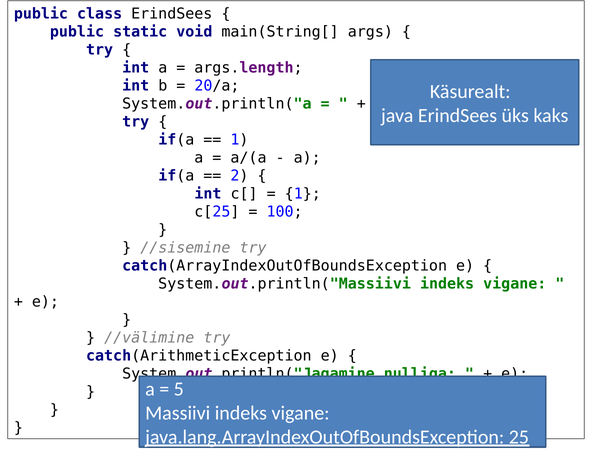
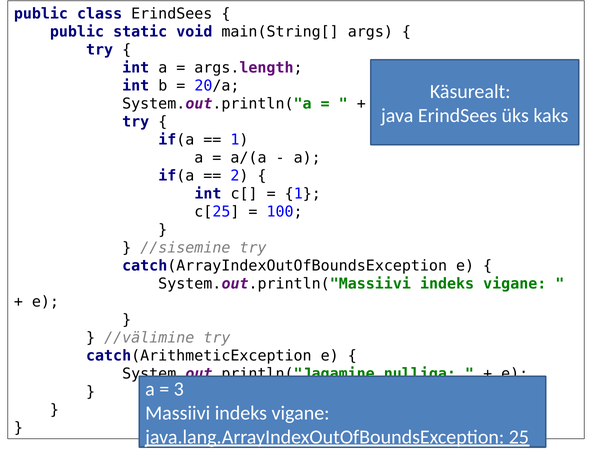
5: 5 -> 3 (179, 389)
